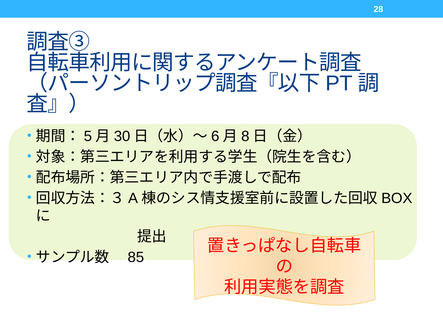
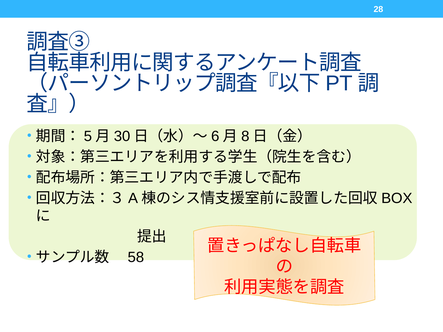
85: 85 -> 58 (136, 257)
